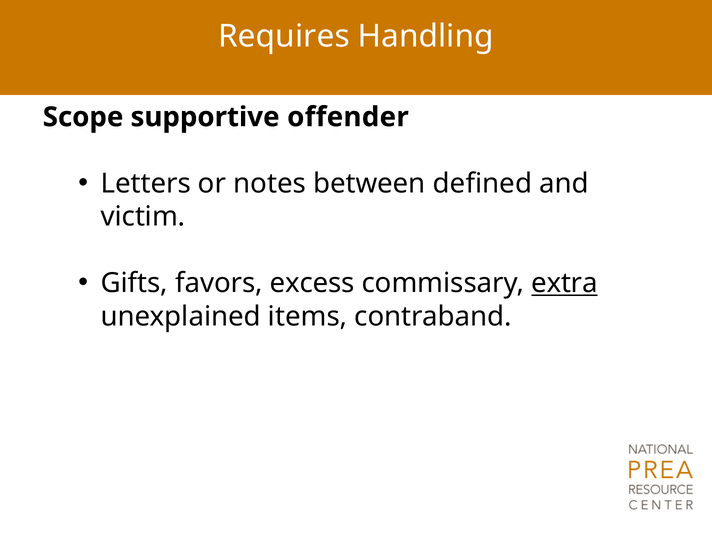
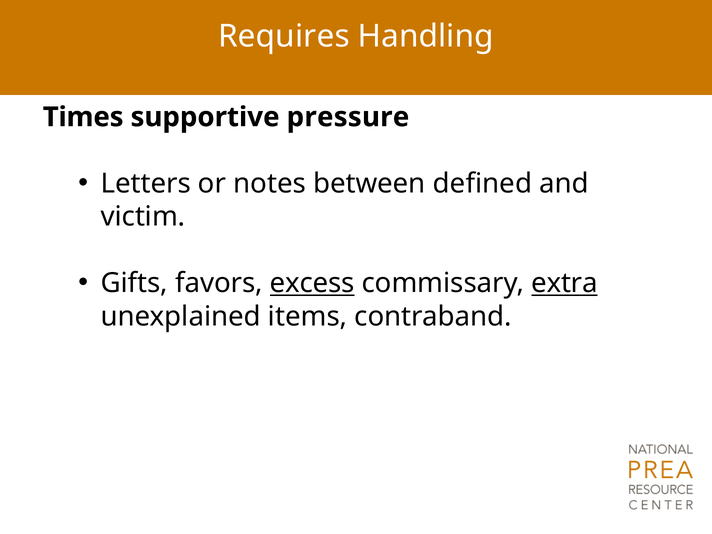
Scope: Scope -> Times (83, 117)
offender: offender -> pressure (348, 117)
excess underline: none -> present (312, 283)
